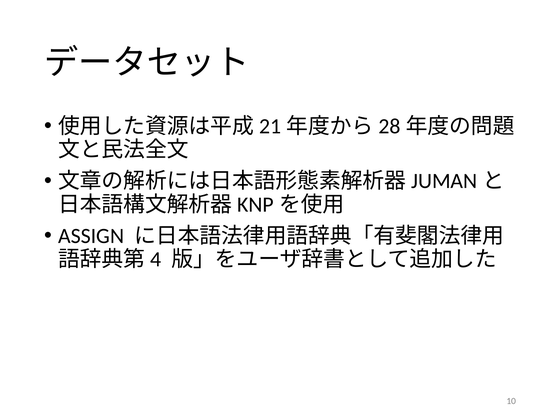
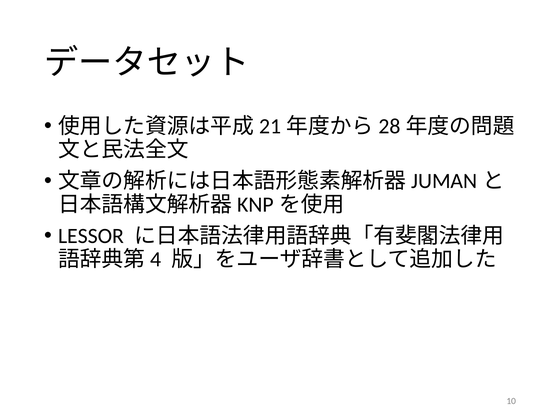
ASSIGN: ASSIGN -> LESSOR (91, 236)
